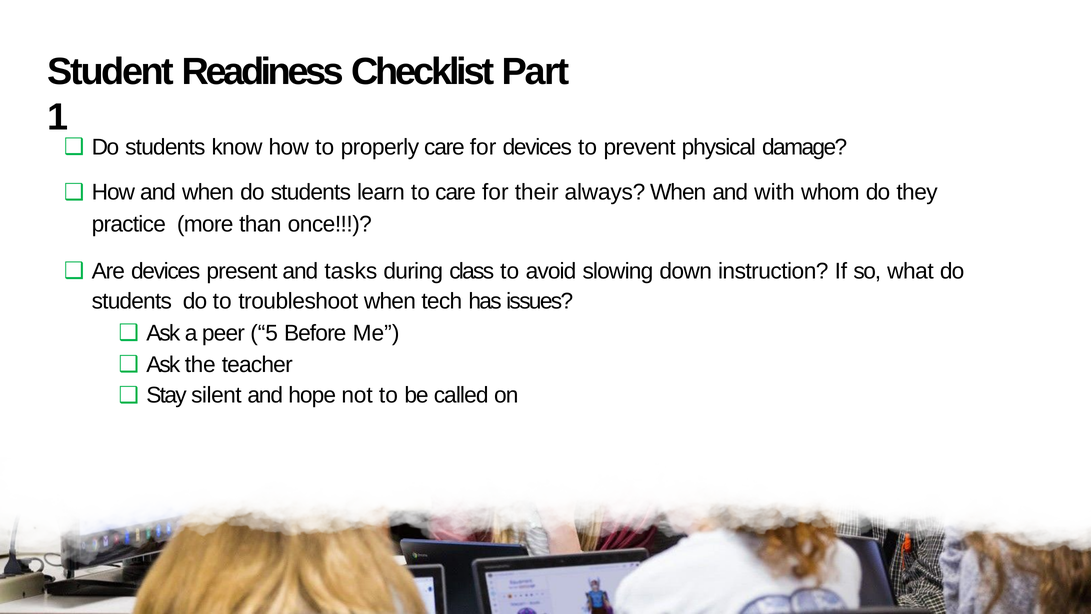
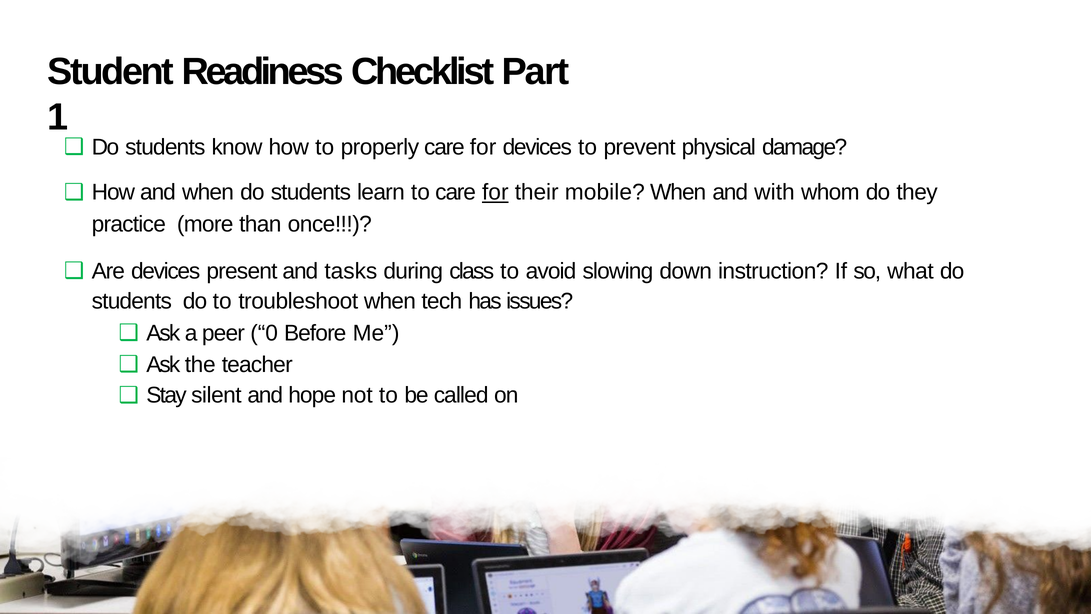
for underline: none -> present (495, 192)
always: always -> mobile (605, 192)
5: 5 -> 0 (264, 333)
